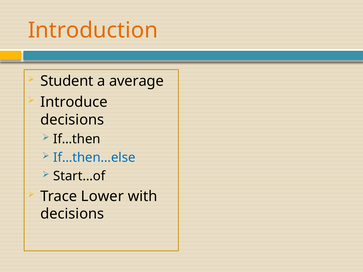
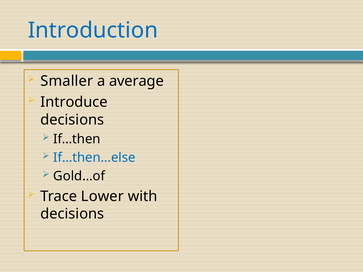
Introduction colour: orange -> blue (93, 30)
Student: Student -> Smaller (67, 81)
Start…of: Start…of -> Gold…of (79, 176)
